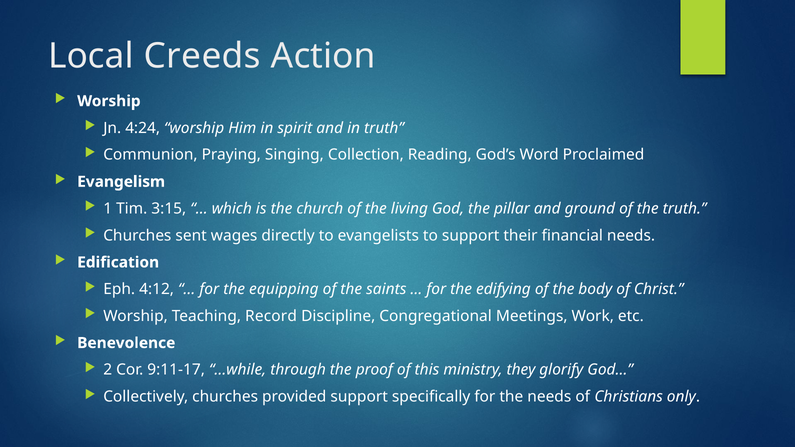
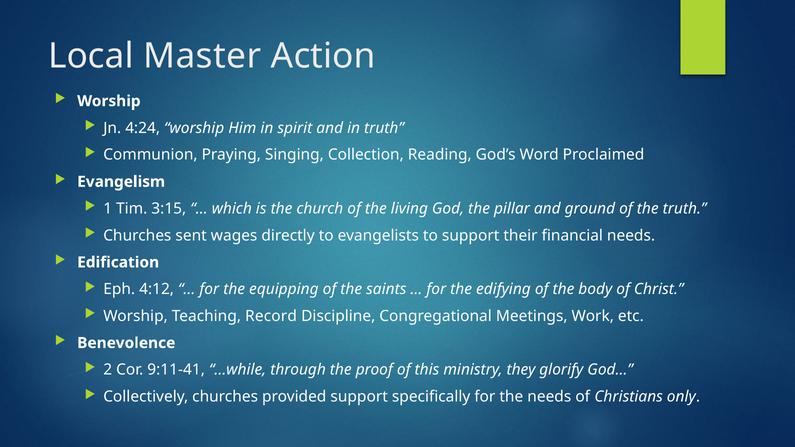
Creeds: Creeds -> Master (202, 56)
9:11-17: 9:11-17 -> 9:11-41 (176, 370)
